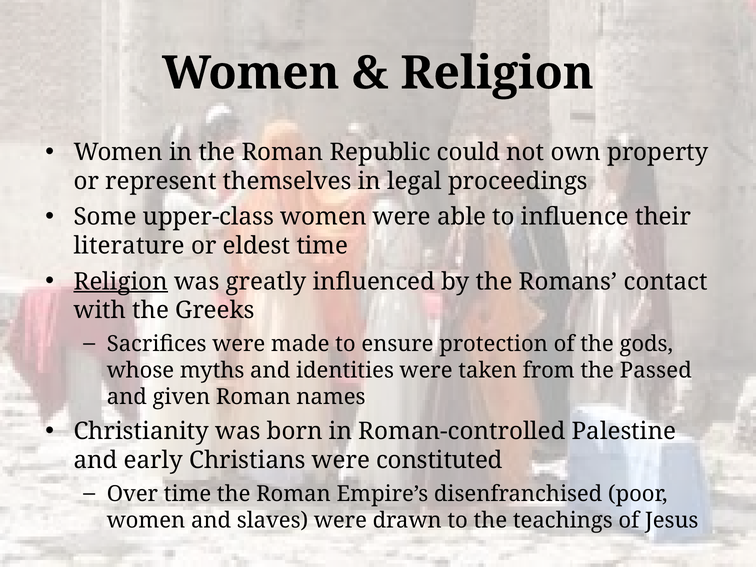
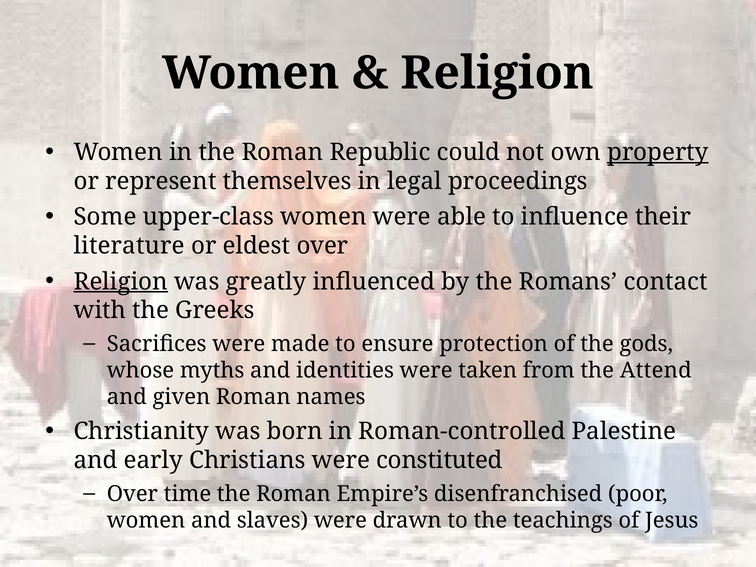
property underline: none -> present (658, 152)
eldest time: time -> over (322, 246)
Passed: Passed -> Attend (656, 370)
